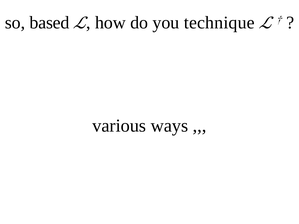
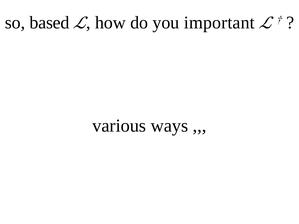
technique: technique -> important (219, 23)
